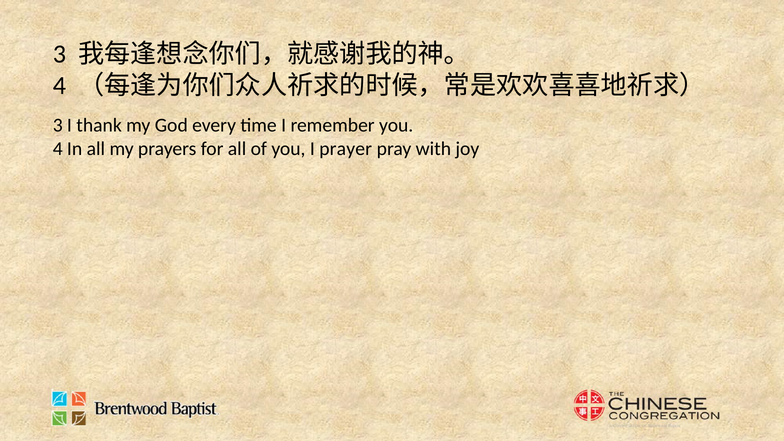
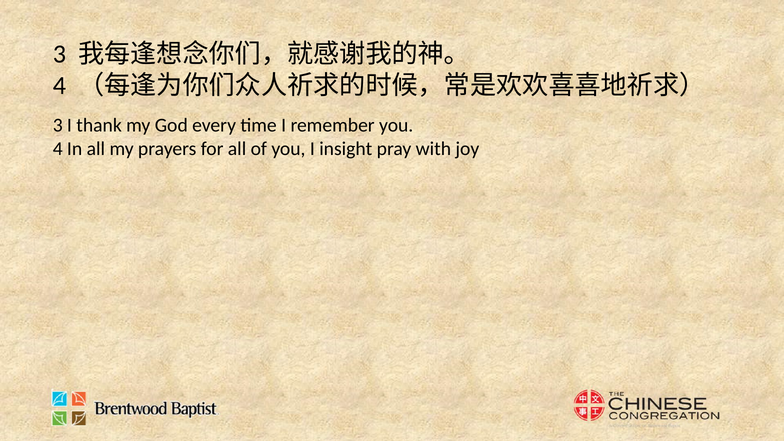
prayer: prayer -> insight (346, 149)
